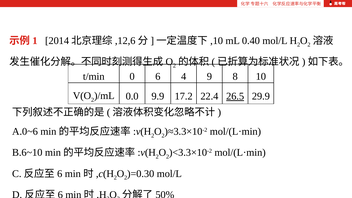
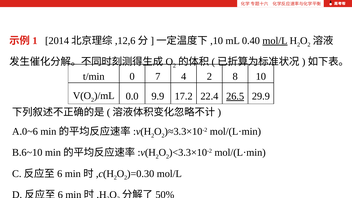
mol/L underline: none -> present (275, 41)
0 6: 6 -> 7 (158, 76)
4 9: 9 -> 2 (209, 76)
